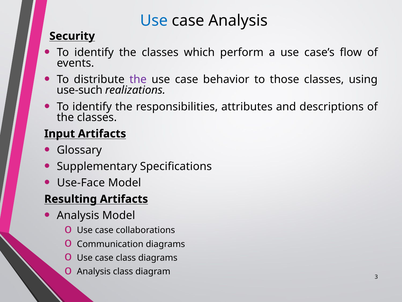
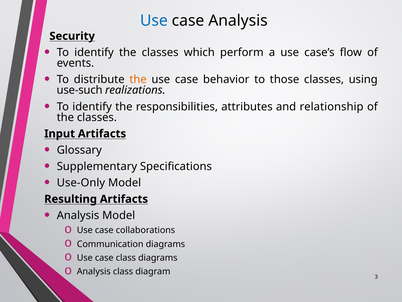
the colour: purple -> orange (138, 79)
descriptions: descriptions -> relationship (332, 106)
Use-Face: Use-Face -> Use-Only (81, 182)
